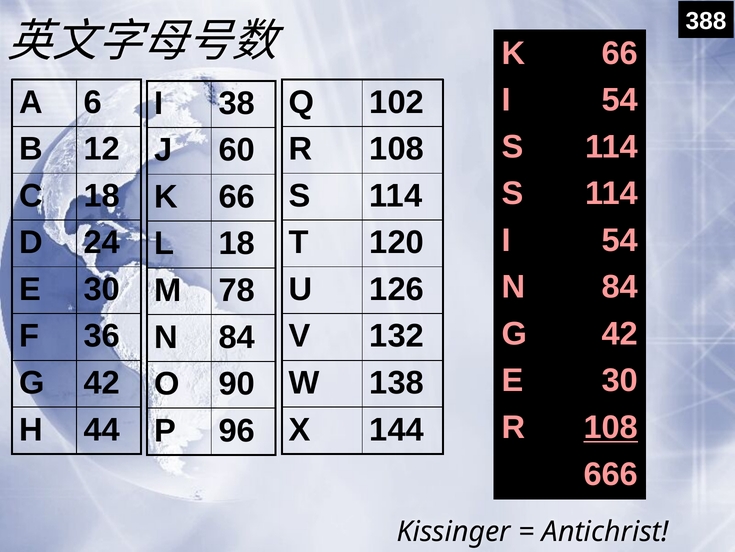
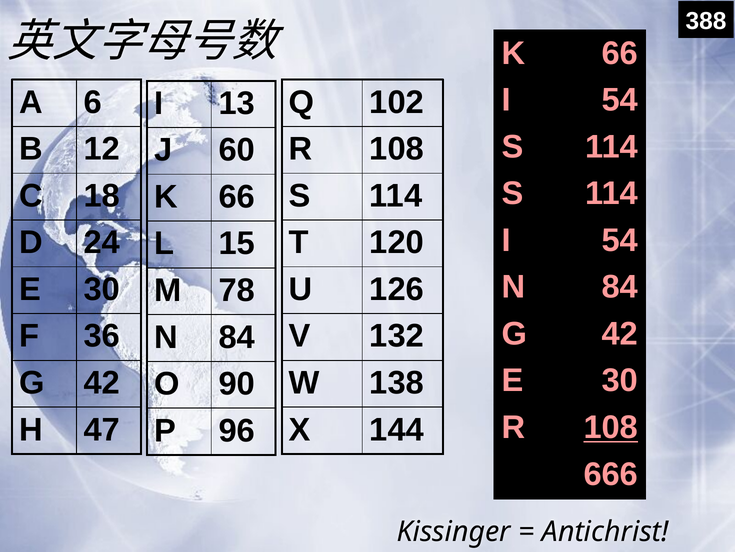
38: 38 -> 13 (237, 103)
L 18: 18 -> 15 (237, 243)
44: 44 -> 47 (102, 429)
